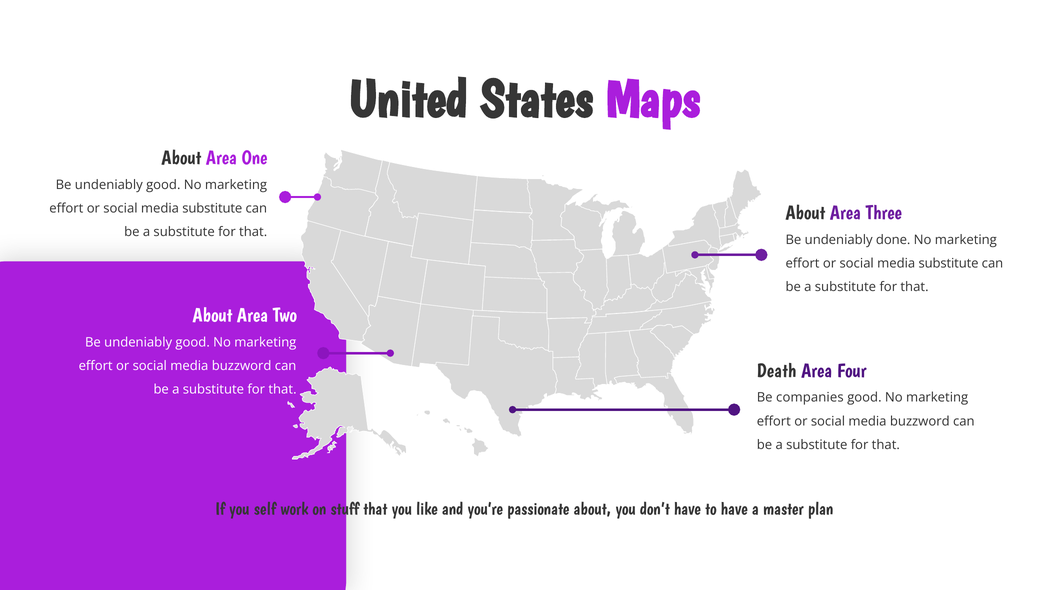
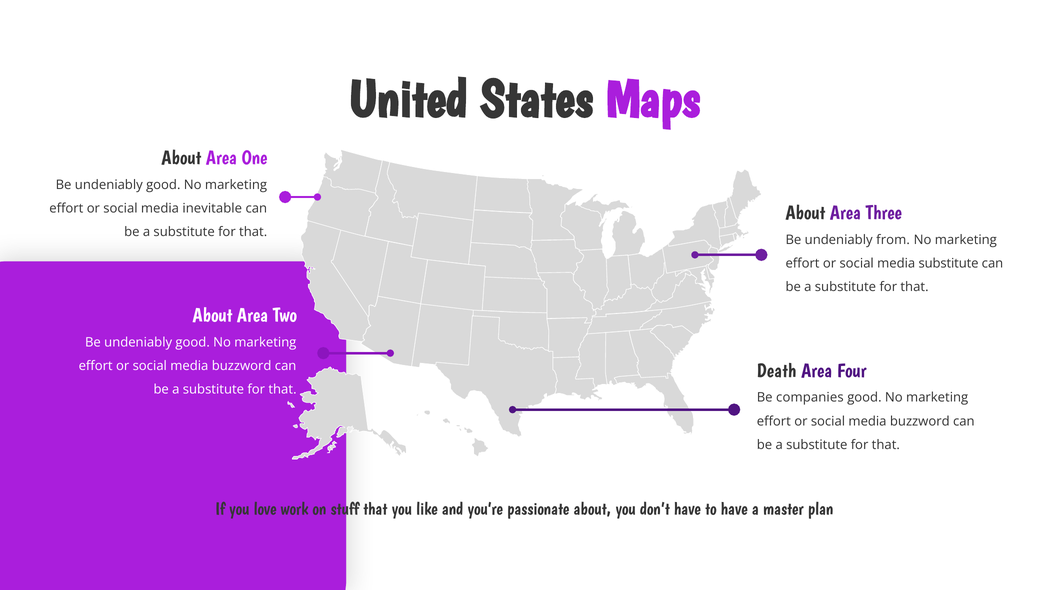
substitute: substitute -> inevitable (212, 209)
done: done -> from (893, 240)
self: self -> love (265, 509)
